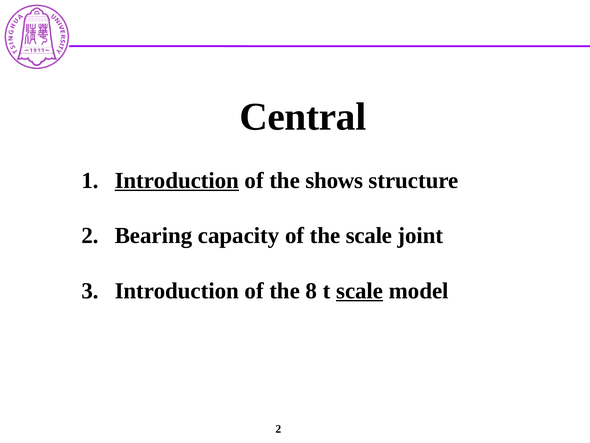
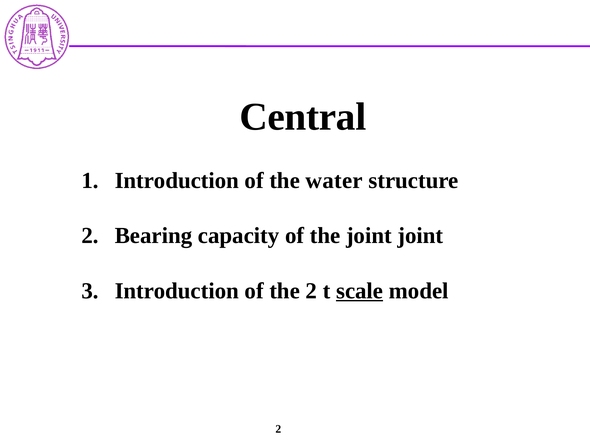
Introduction underline: present -> none (177, 180)
shows: shows -> water (334, 180)
the scale: scale -> joint (369, 235)
the 8: 8 -> 2 (311, 291)
